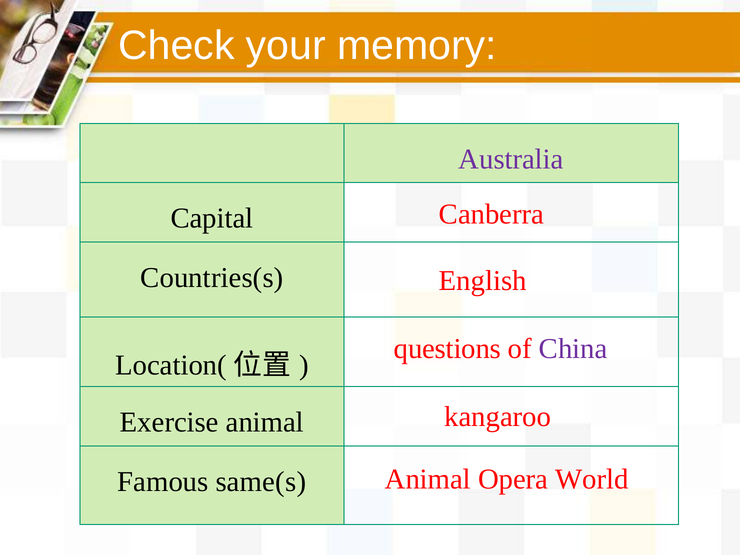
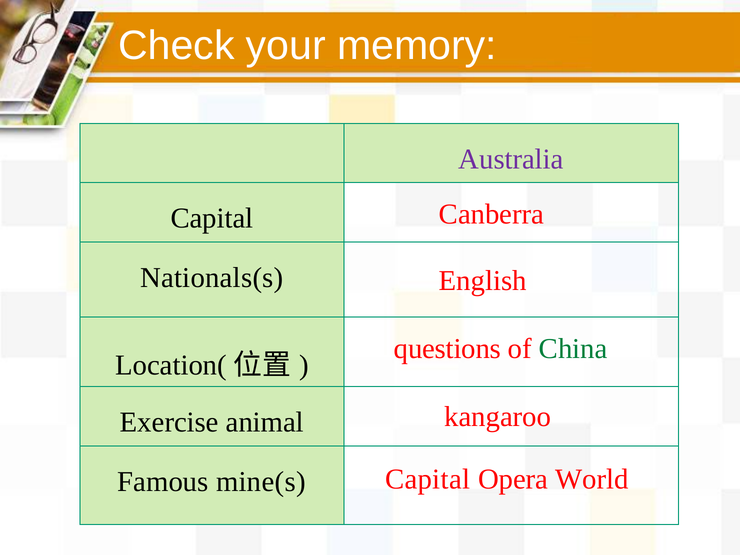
Countries(s: Countries(s -> Nationals(s (212, 278)
China colour: purple -> green (573, 349)
Animal: Animal -> Capital (428, 479)
same(s: same(s -> mine(s (261, 482)
